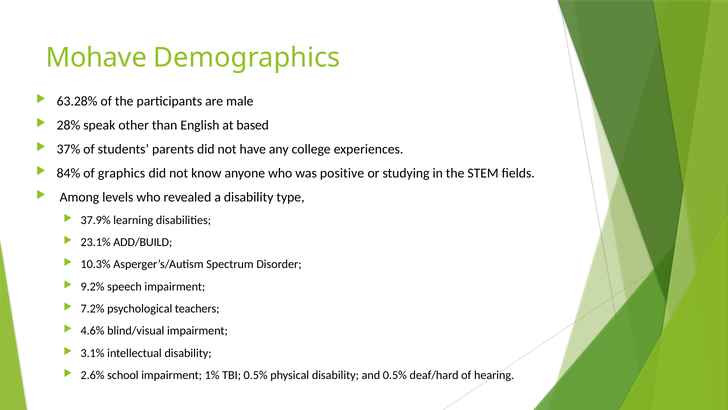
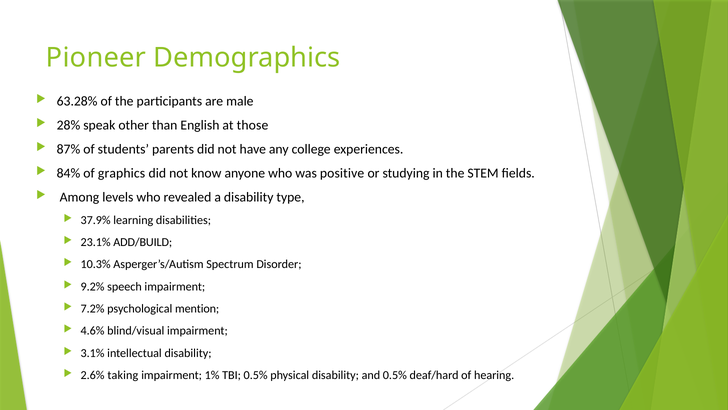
Mohave: Mohave -> Pioneer (96, 57)
based: based -> those (253, 125)
37%: 37% -> 87% (68, 149)
teachers: teachers -> mention (197, 308)
school: school -> taking (123, 375)
